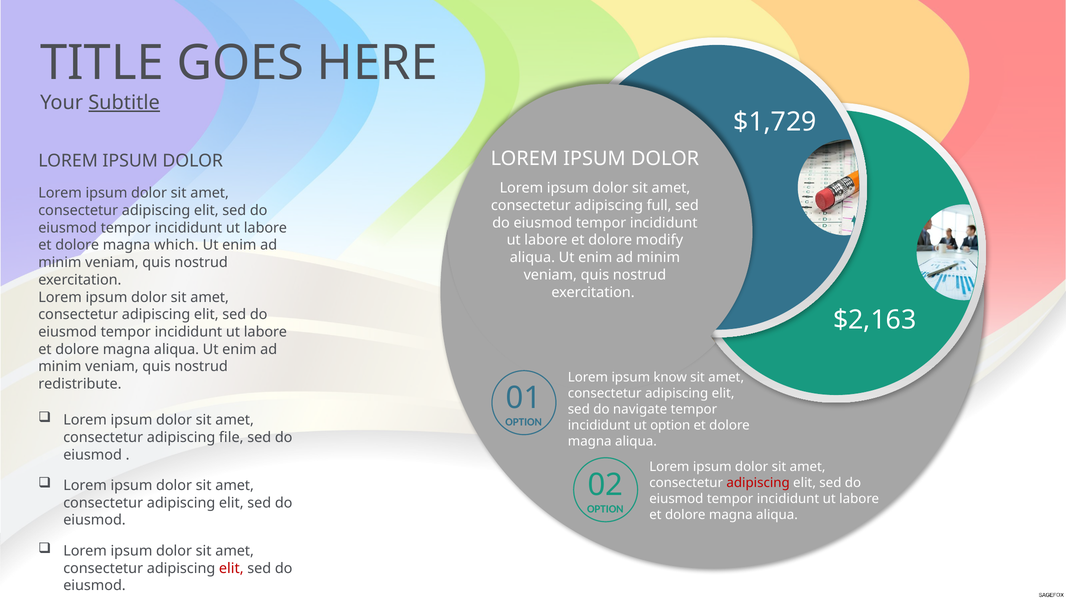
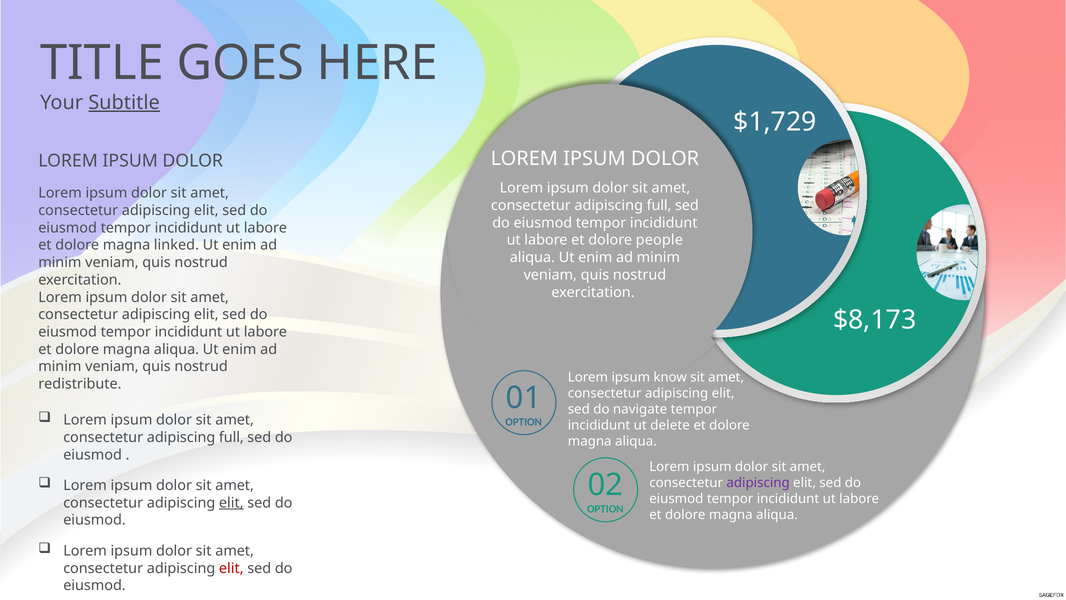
modify: modify -> people (659, 240)
which: which -> linked (176, 245)
$2,163: $2,163 -> $8,173 (875, 320)
ut option: option -> delete (670, 425)
file: file -> full (231, 437)
adipiscing colour: red -> purple (758, 482)
elit underline: none -> present (231, 503)
